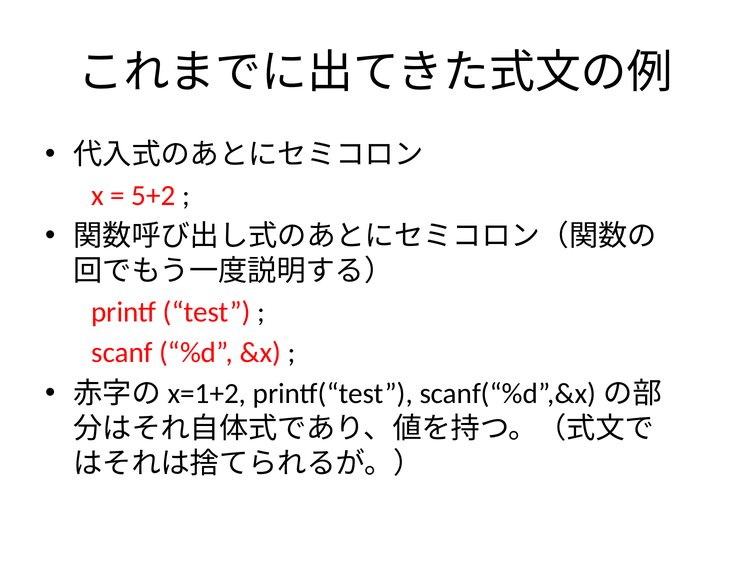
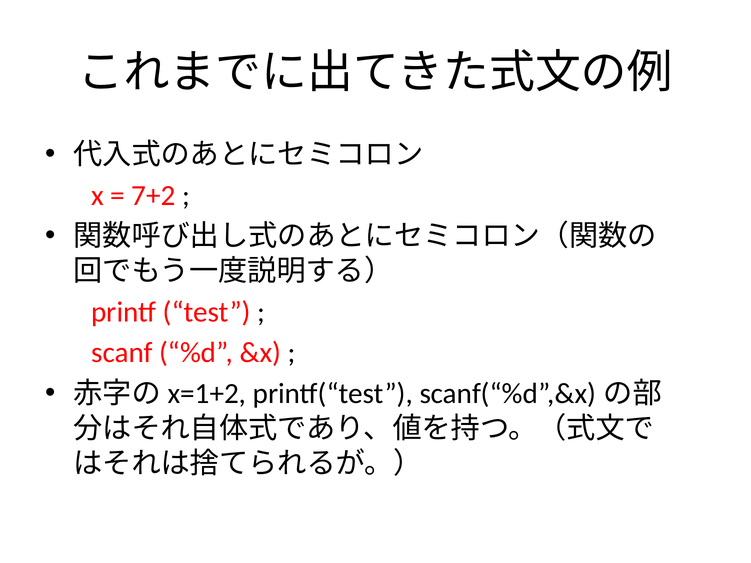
5+2: 5+2 -> 7+2 (153, 196)
